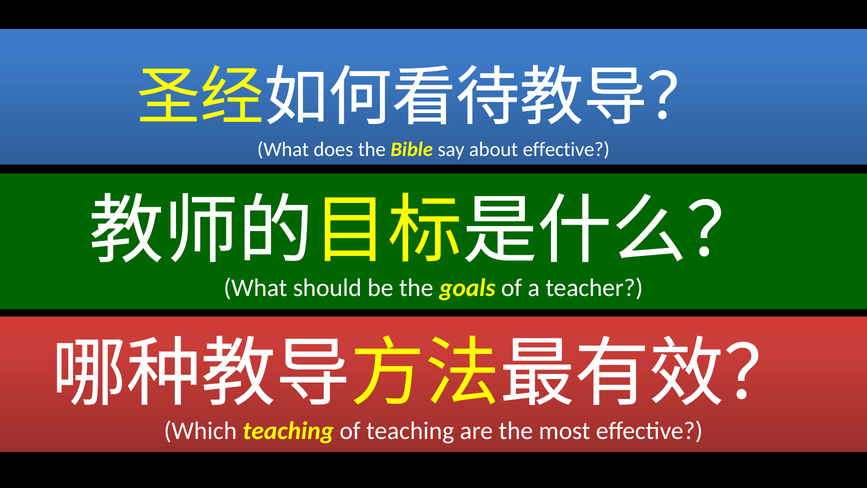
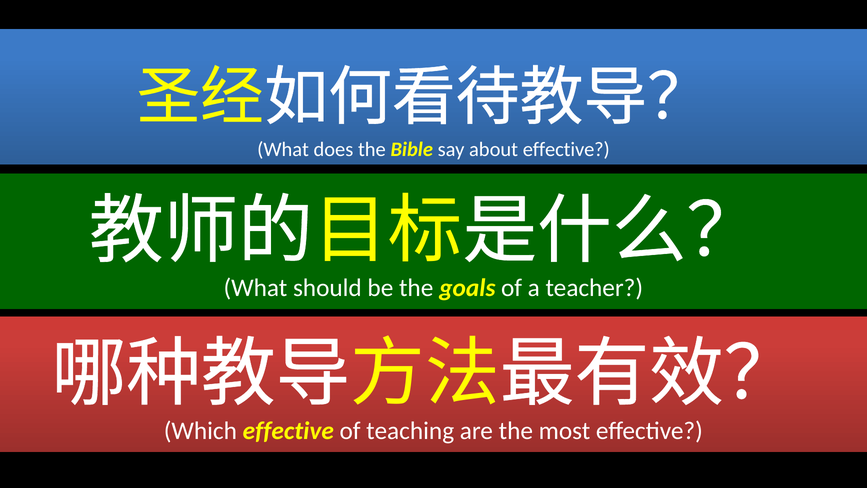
Which teaching: teaching -> effective (288, 430)
